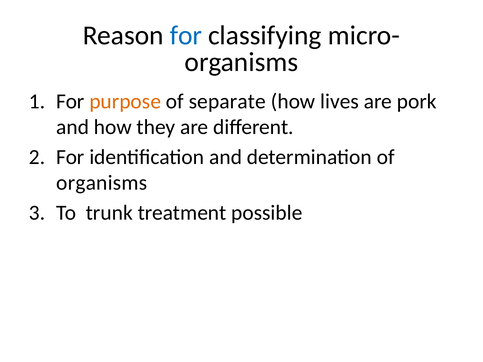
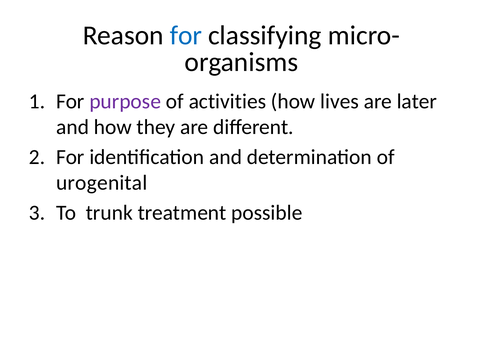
purpose colour: orange -> purple (125, 101)
separate: separate -> activities (227, 101)
pork: pork -> later (417, 101)
organisms: organisms -> urogenital (102, 183)
